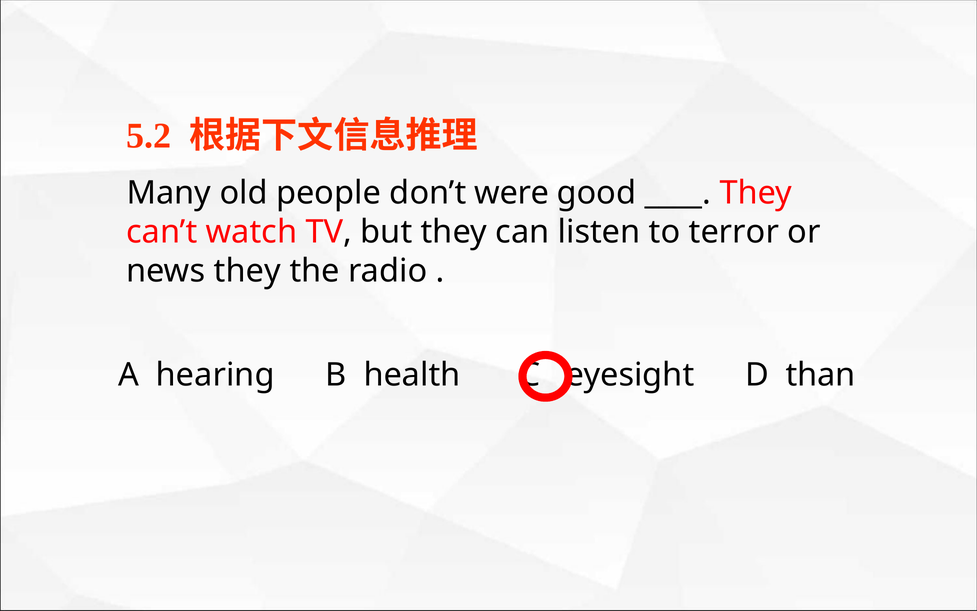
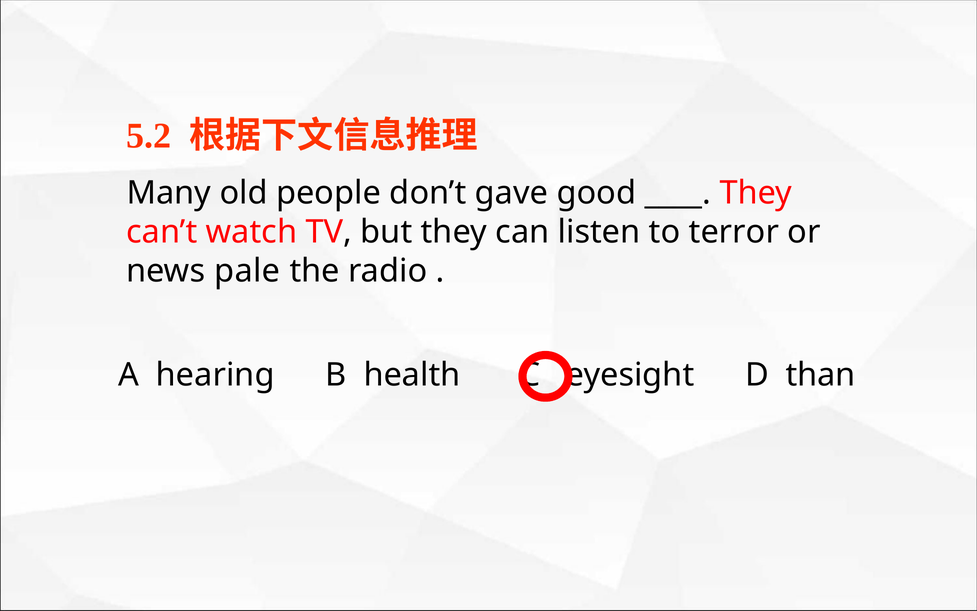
were: were -> gave (512, 193)
news they: they -> pale (247, 271)
